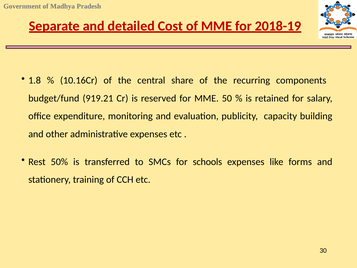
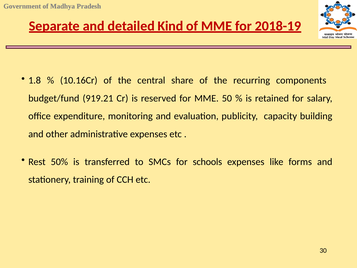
Cost: Cost -> Kind (170, 26)
